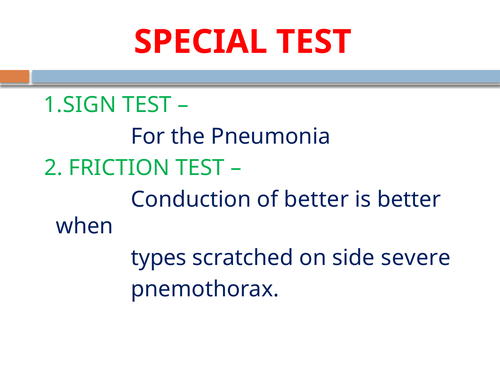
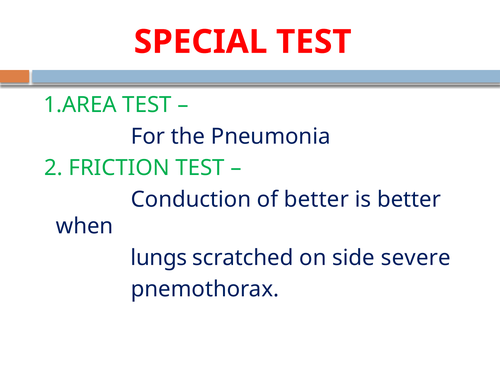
1.SIGN: 1.SIGN -> 1.AREA (80, 105)
types: types -> lungs (159, 258)
